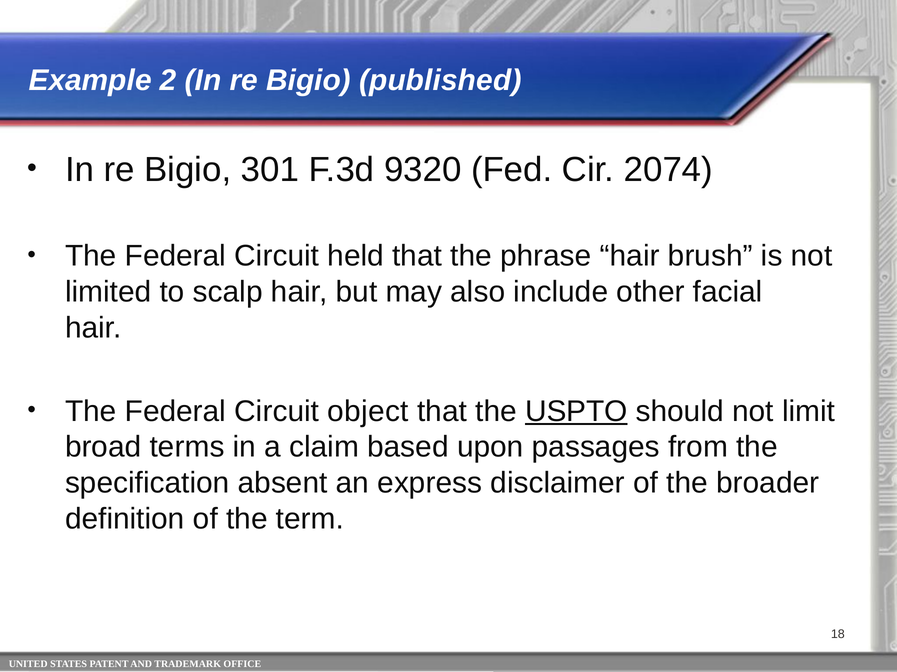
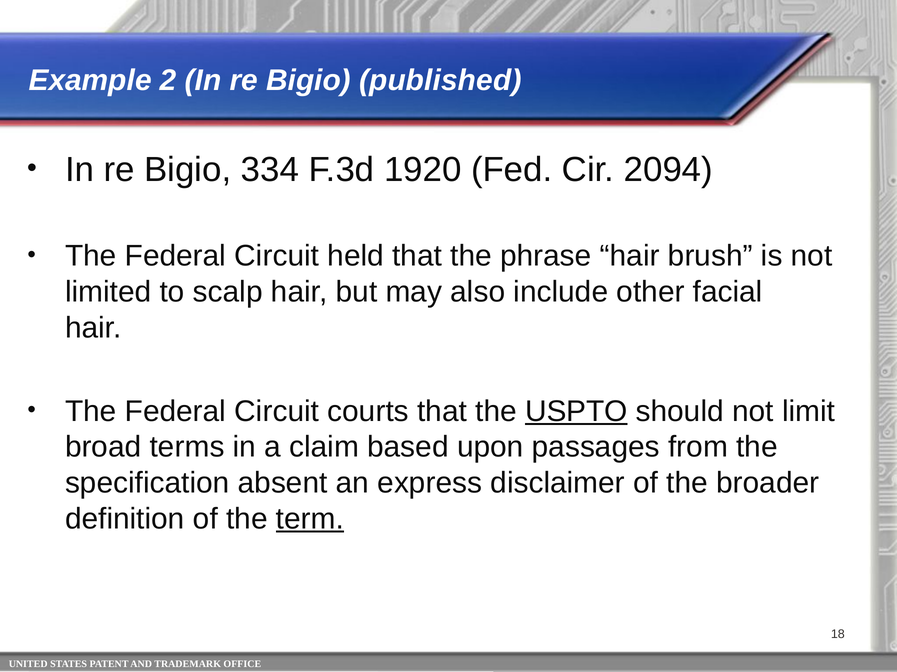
301: 301 -> 334 (270, 170)
9320: 9320 -> 1920 (423, 170)
2074: 2074 -> 2094 (668, 170)
object: object -> courts (368, 412)
term underline: none -> present (310, 519)
